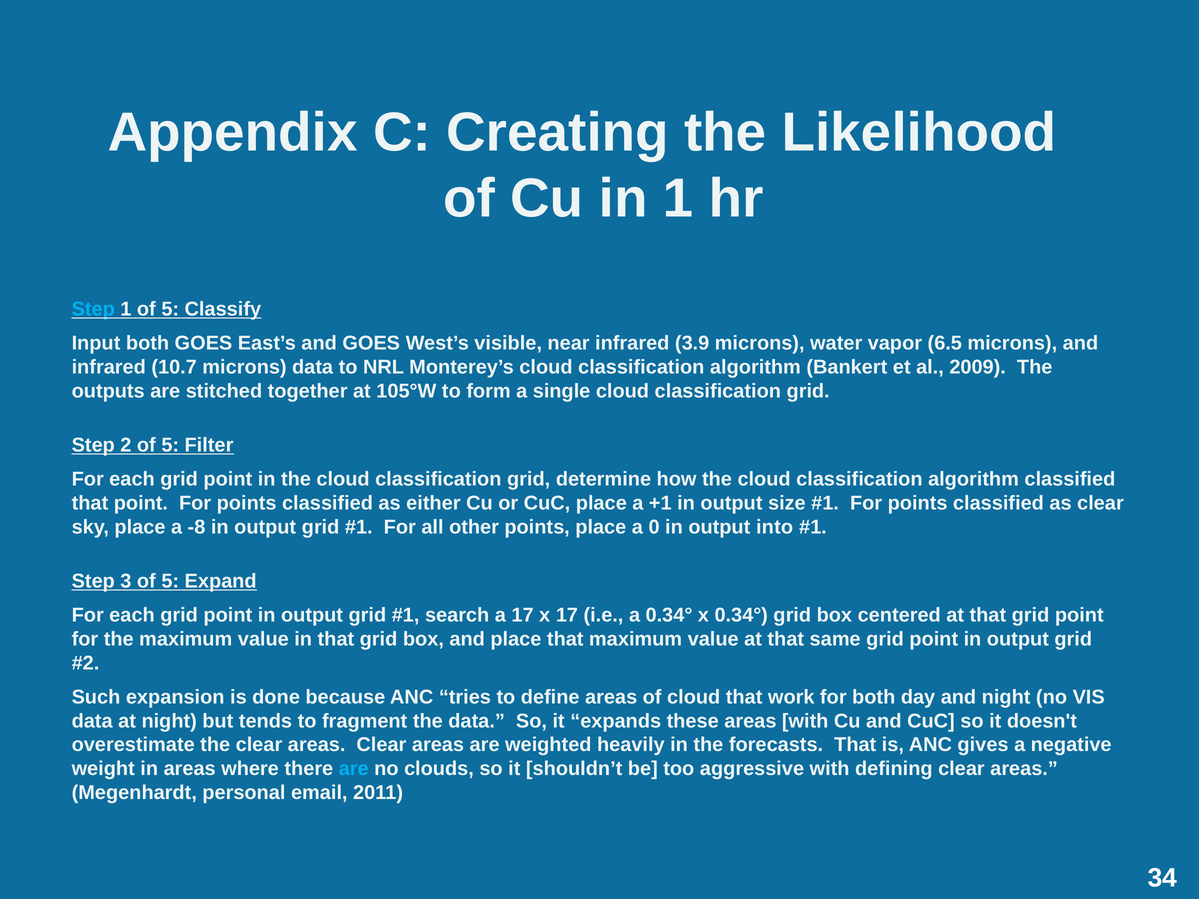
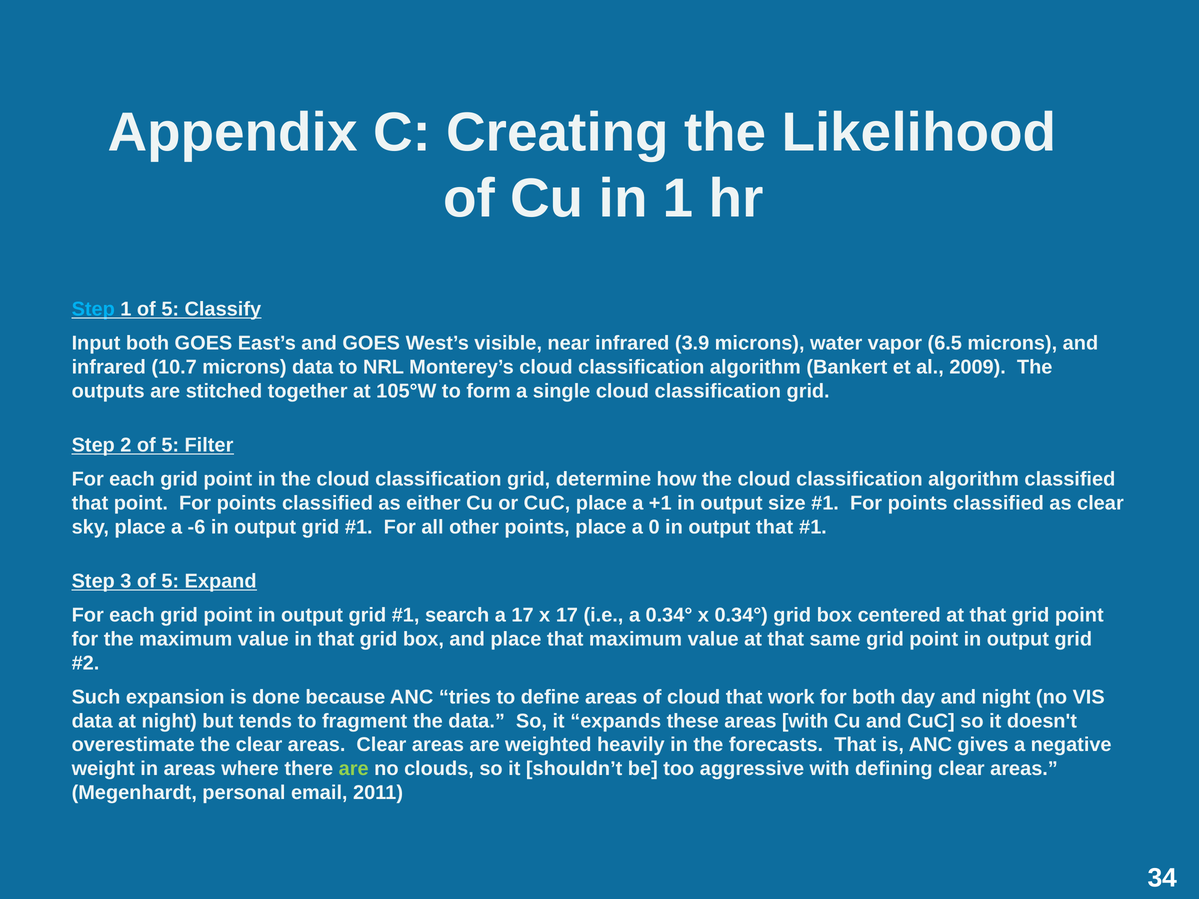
-8: -8 -> -6 (197, 527)
output into: into -> that (775, 527)
are colour: light blue -> light green (354, 769)
